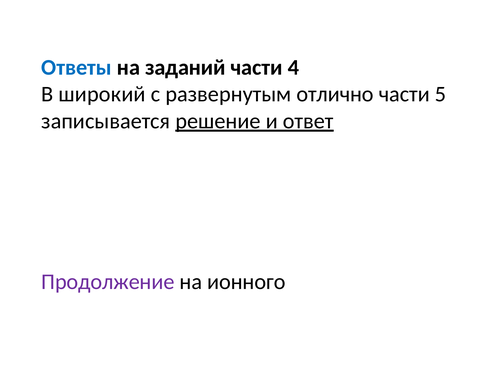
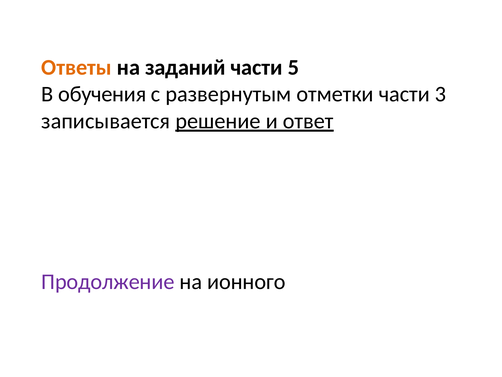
Ответы colour: blue -> orange (77, 67)
4: 4 -> 5 (293, 67)
широкий: широкий -> обучения (102, 94)
отлично: отлично -> отметки (335, 94)
5: 5 -> 3 (441, 94)
